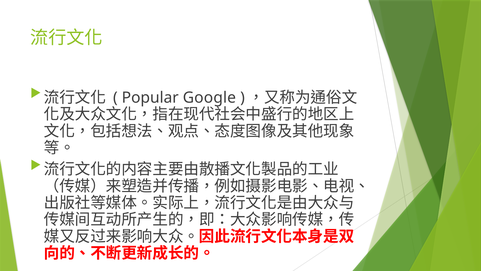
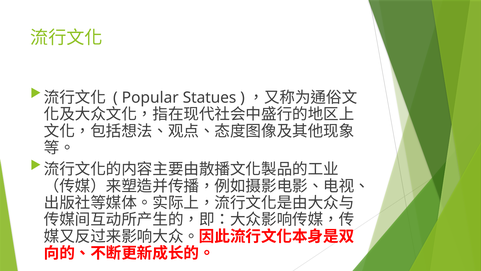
Google: Google -> Statues (210, 97)
